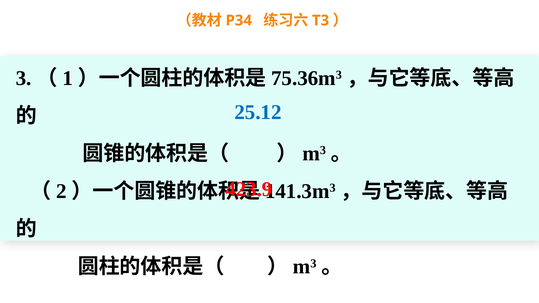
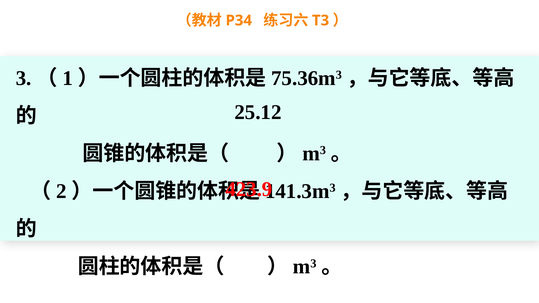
25.12 colour: blue -> black (258, 112)
